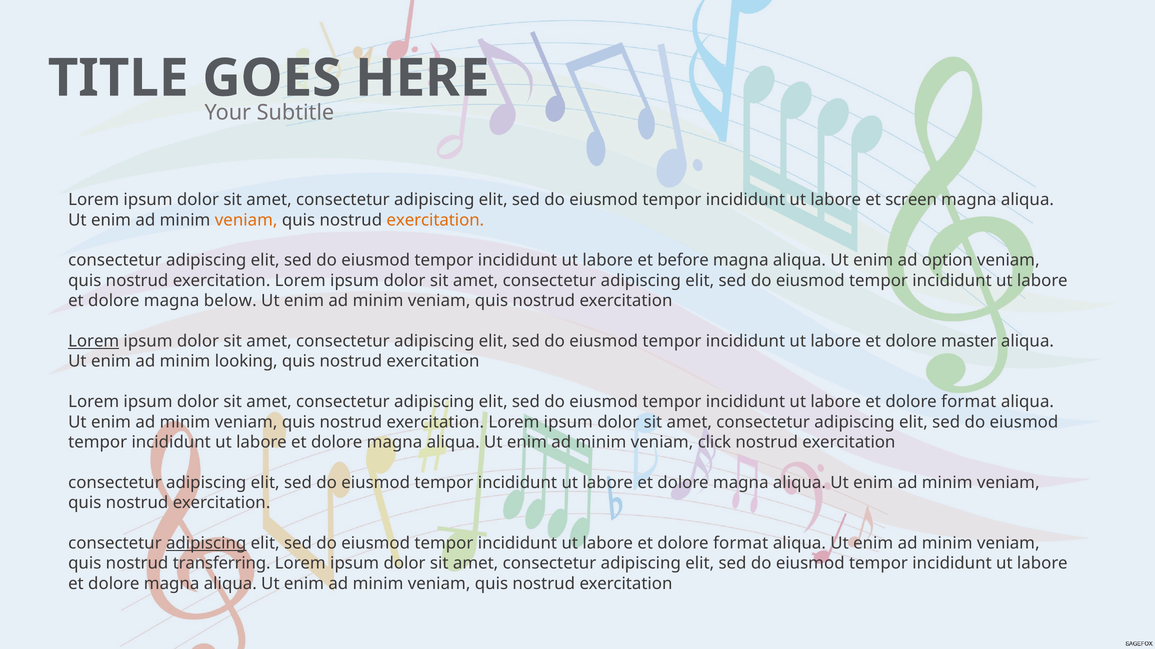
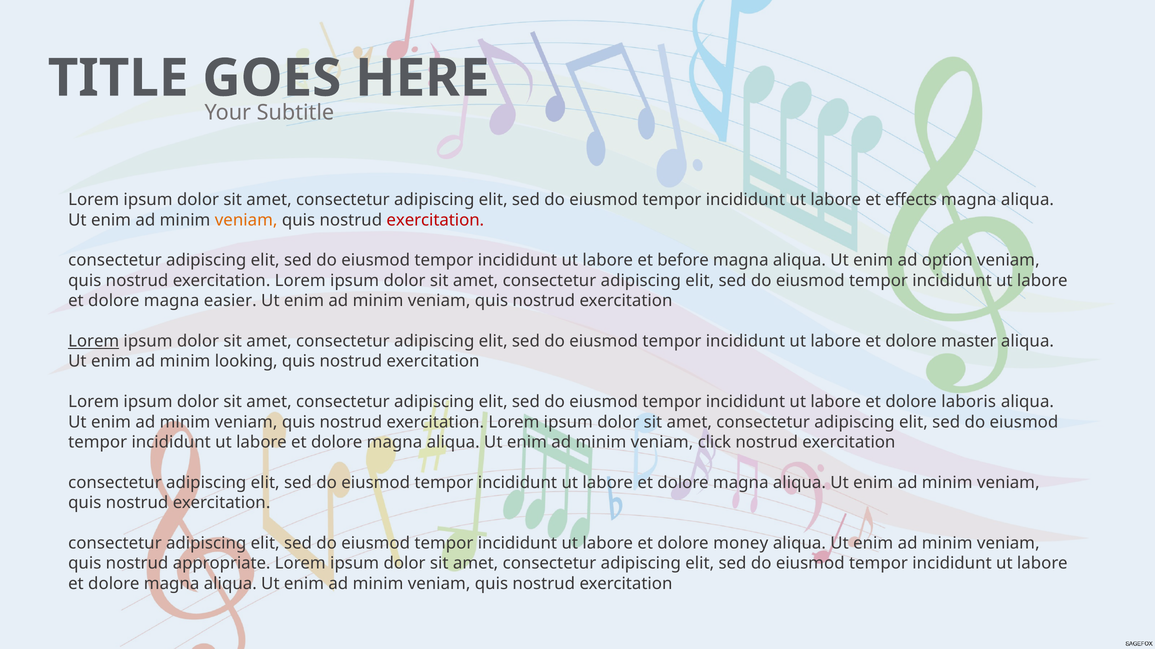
screen: screen -> effects (911, 200)
exercitation colour: orange -> red (435, 220)
below: below -> easier (230, 301)
format: format -> laboris (969, 402)
adipiscing underline: present -> none (206, 544)
format: format -> money (741, 544)
transferring: transferring -> appropriate (222, 564)
